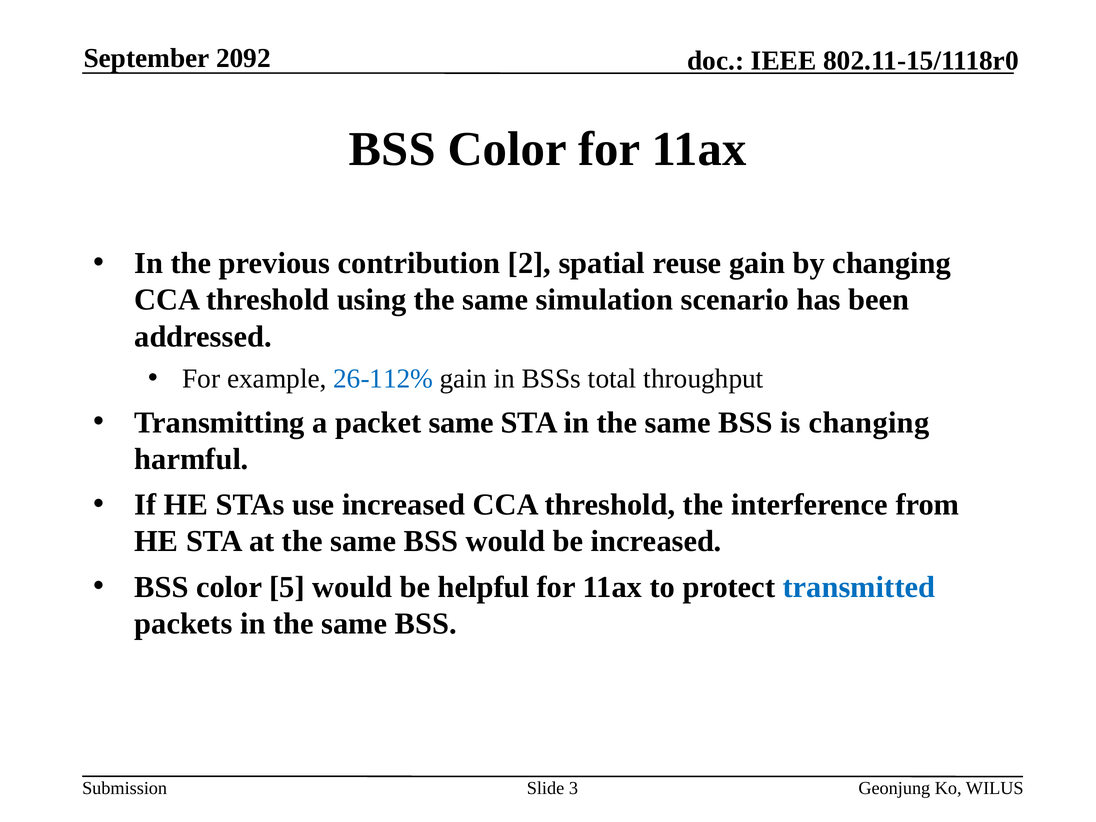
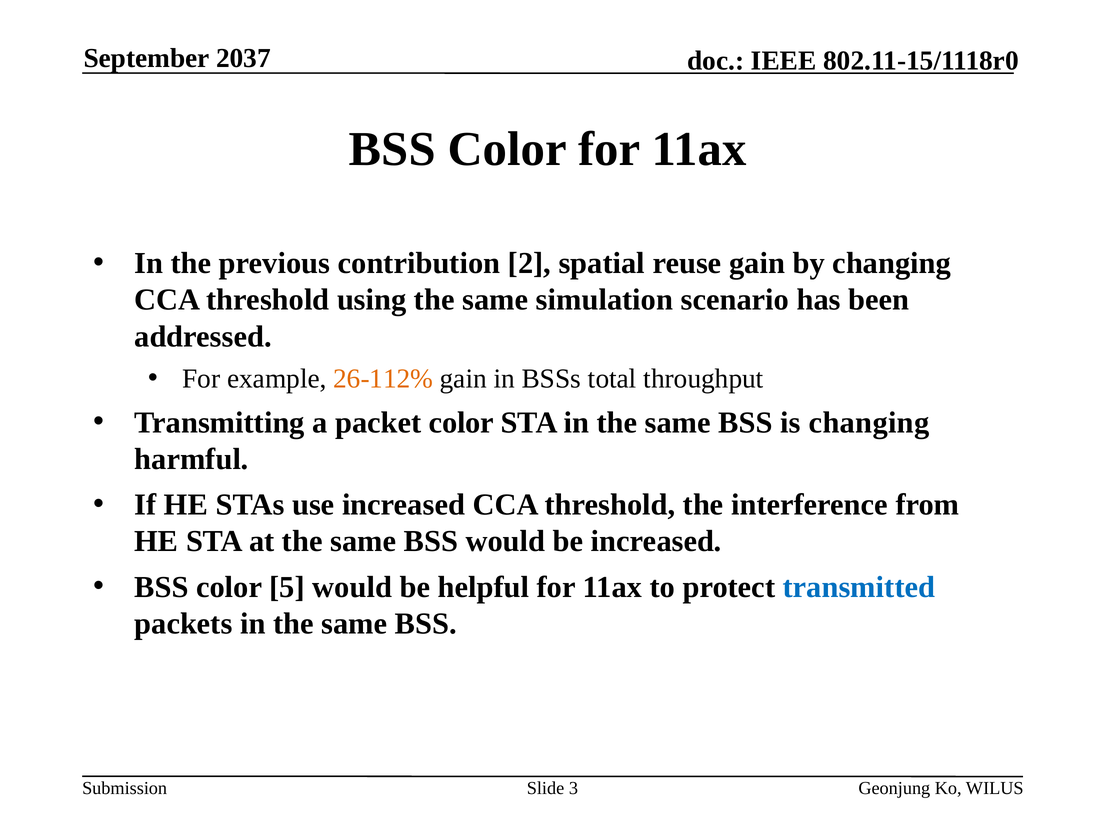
2092: 2092 -> 2037 (243, 58)
26-112% colour: blue -> orange (383, 379)
packet same: same -> color (461, 423)
